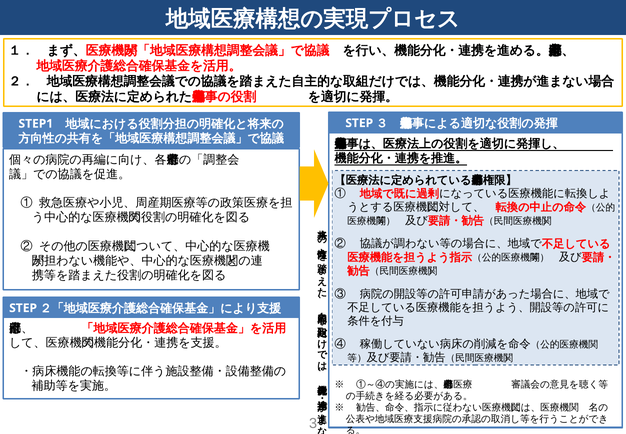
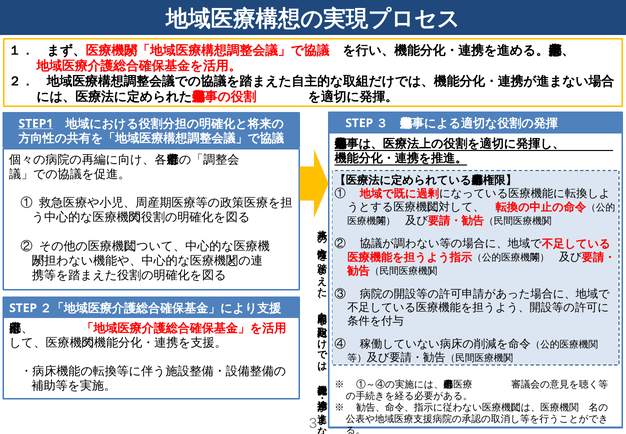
STEP1 underline: none -> present (36, 123)
